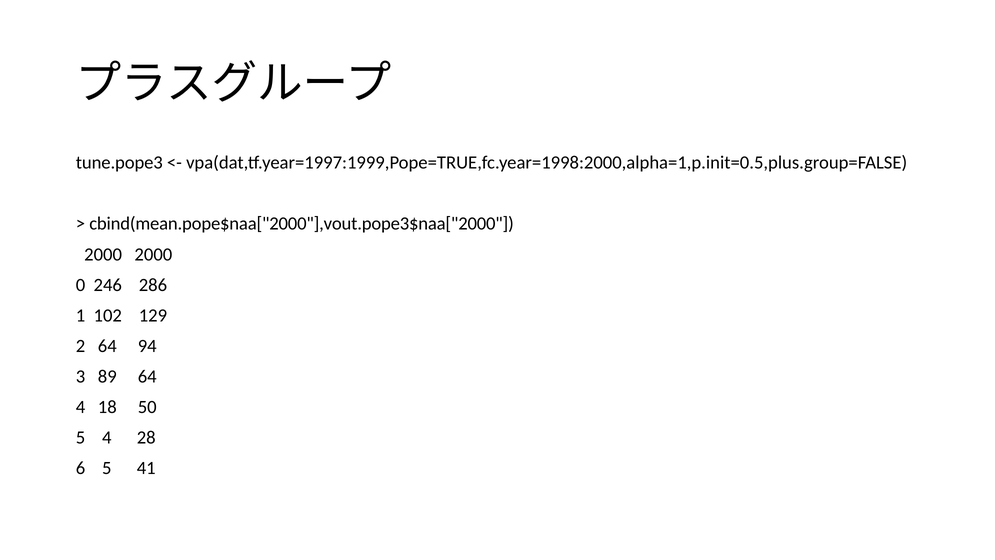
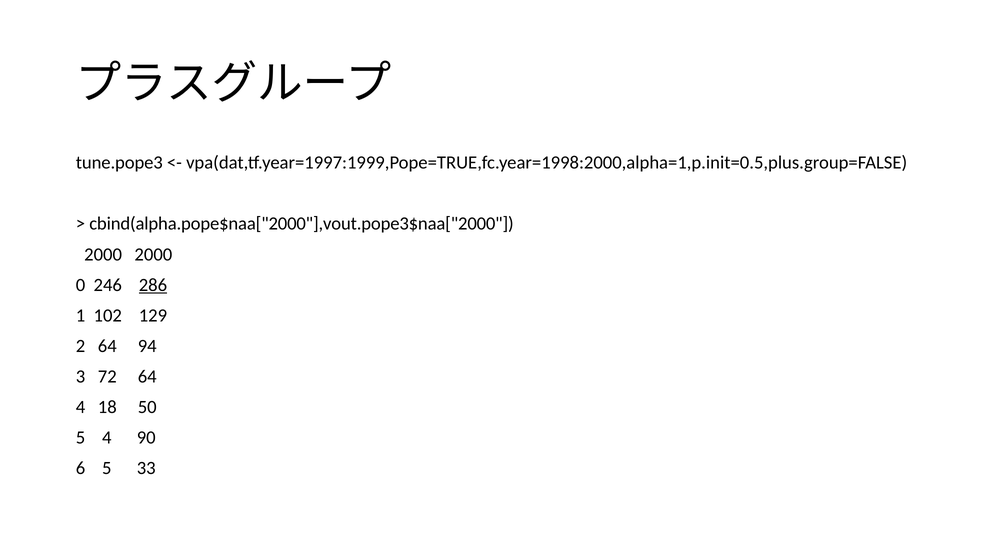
cbind(mean.pope$naa["2000"],vout.pope3$naa["2000: cbind(mean.pope$naa["2000"],vout.pope3$naa["2000 -> cbind(alpha.pope$naa["2000"],vout.pope3$naa["2000 (302, 224)
286 underline: none -> present (153, 285)
89: 89 -> 72 (107, 376)
28: 28 -> 90 (146, 437)
41: 41 -> 33 (146, 468)
